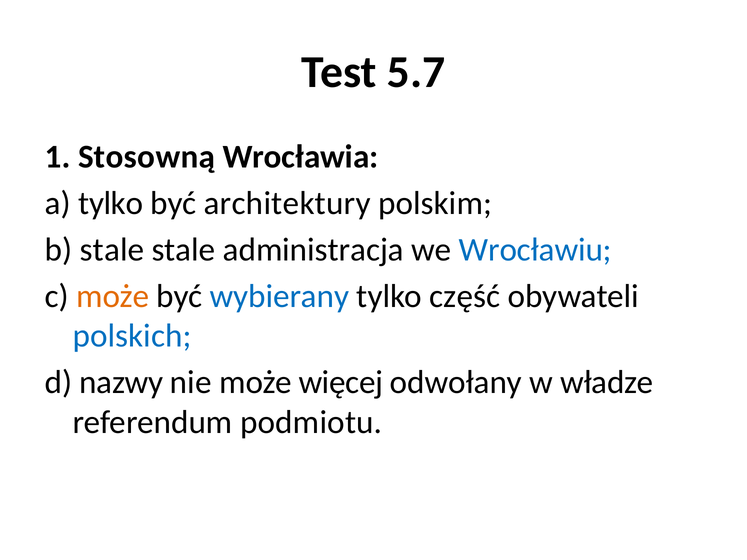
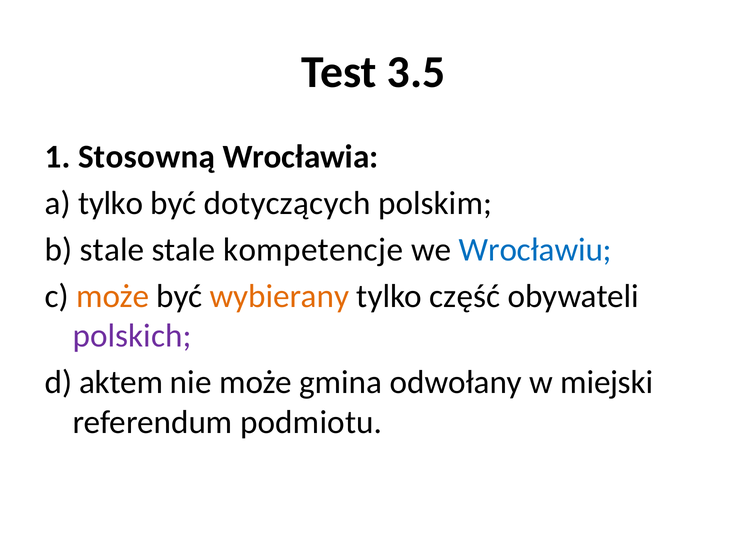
5.7: 5.7 -> 3.5 (416, 72)
architektury: architektury -> dotyczących (287, 203)
administracja: administracja -> kompetencje (313, 250)
wybierany colour: blue -> orange (279, 296)
polskich colour: blue -> purple (132, 336)
nazwy: nazwy -> aktem (121, 383)
więcej: więcej -> gmina (341, 383)
władze: władze -> miejski (607, 383)
